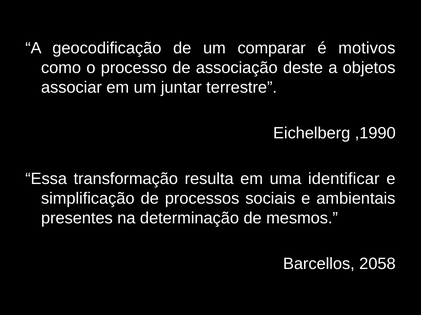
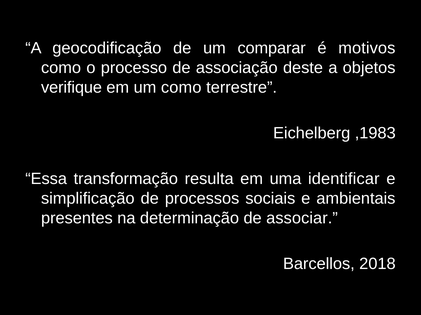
associar: associar -> verifique (72, 88)
um juntar: juntar -> como (181, 88)
,1990: ,1990 -> ,1983 (375, 133)
mesmos: mesmos -> associar (302, 219)
2058: 2058 -> 2018 (377, 265)
